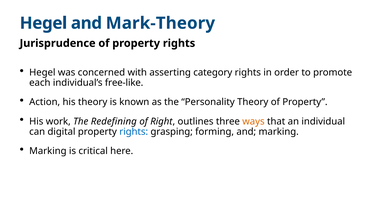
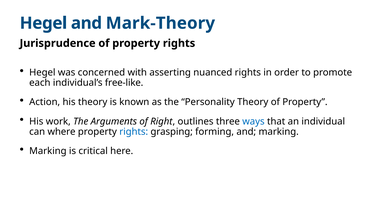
category: category -> nuanced (213, 72)
Redefining: Redefining -> Arguments (114, 121)
ways colour: orange -> blue (253, 121)
digital: digital -> where (62, 132)
